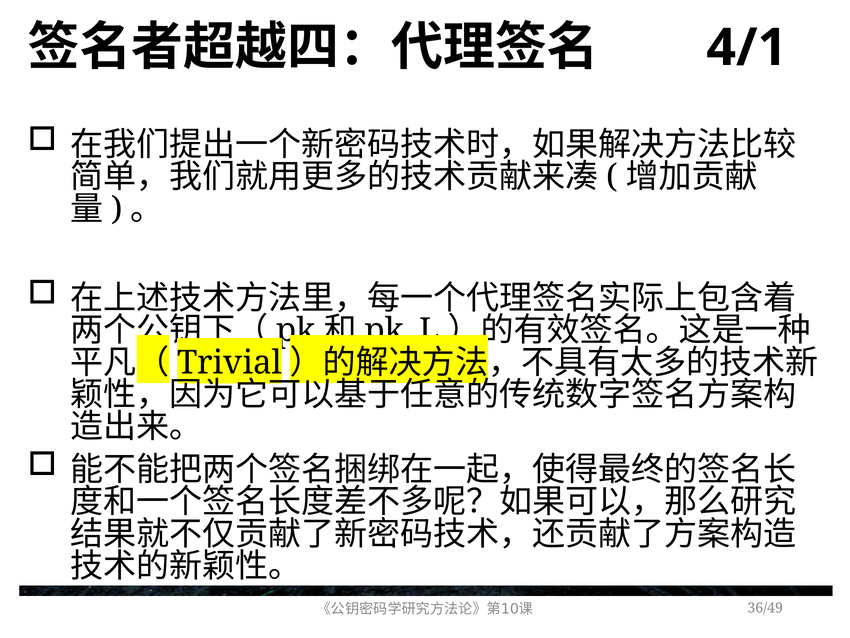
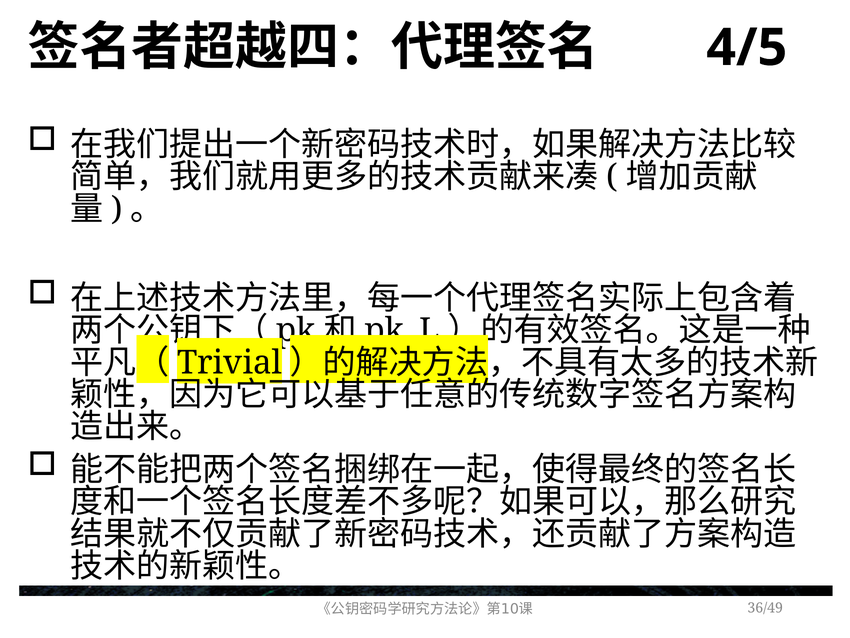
4/1: 4/1 -> 4/5 (747, 48)
